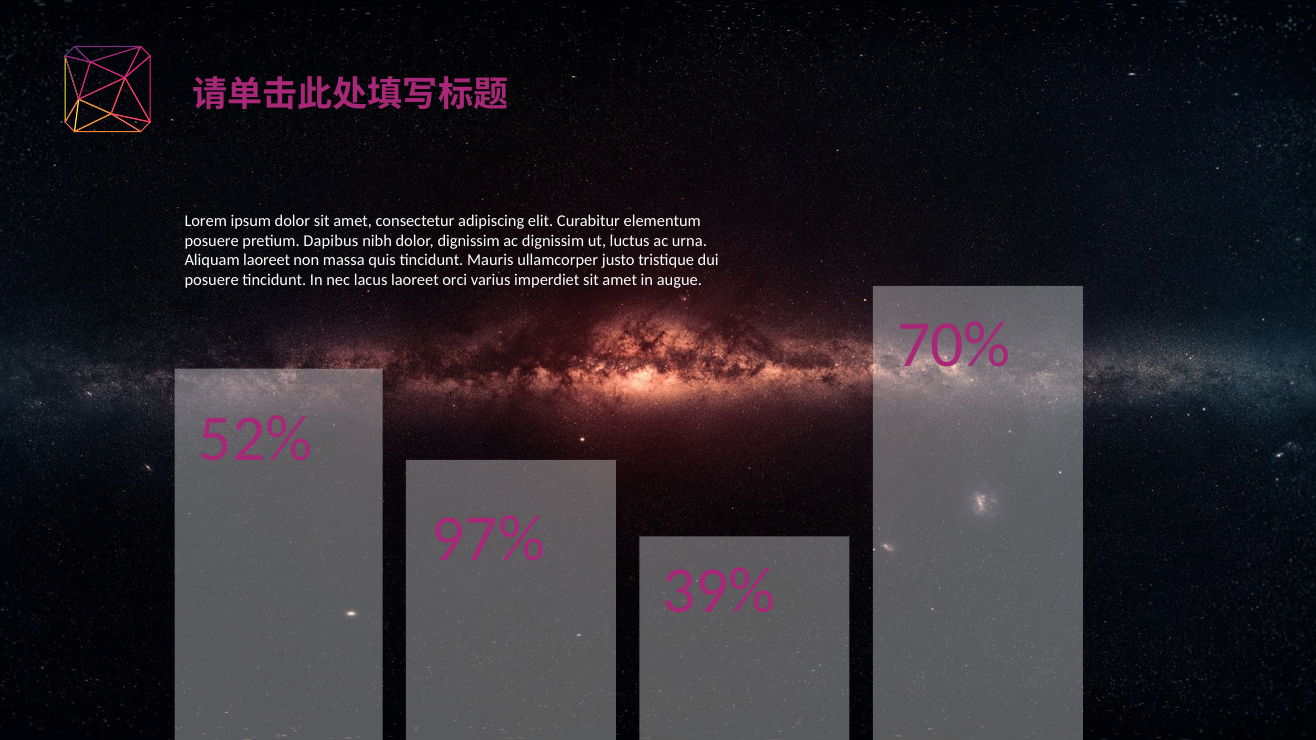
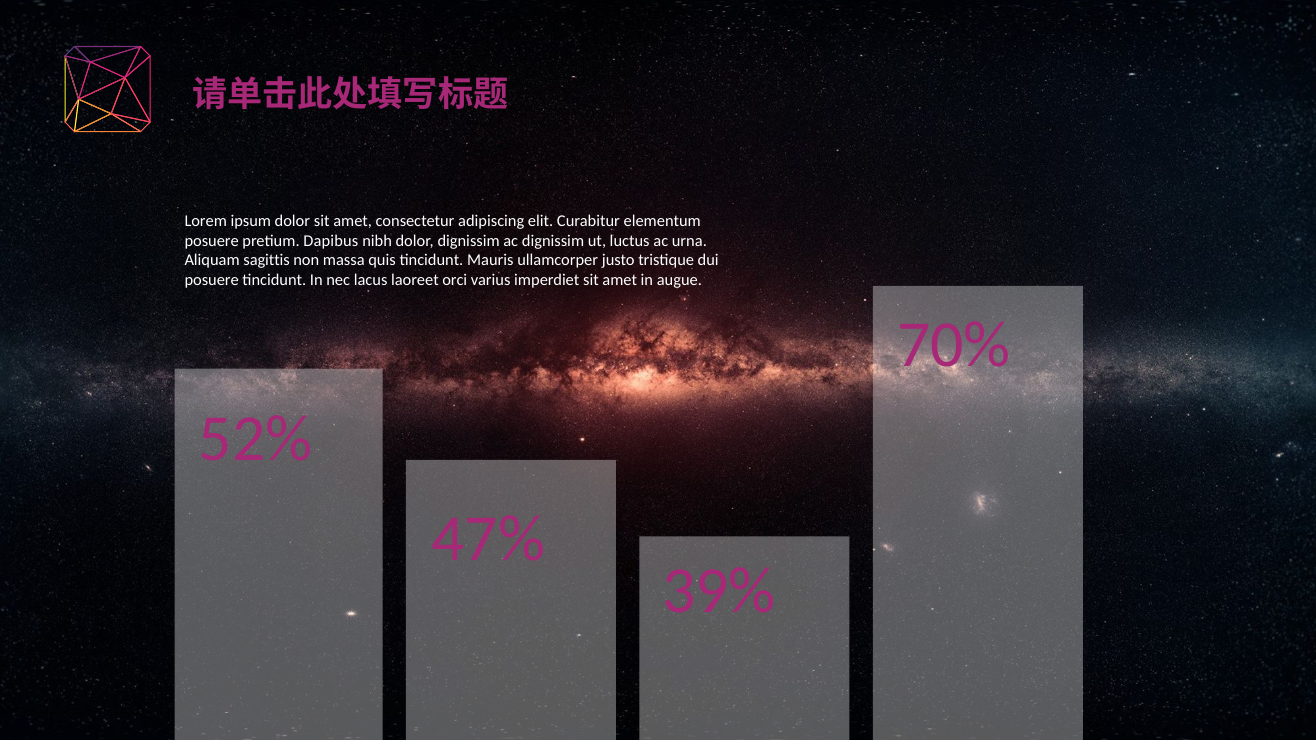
Aliquam laoreet: laoreet -> sagittis (267, 261)
97%: 97% -> 47% (488, 539)
